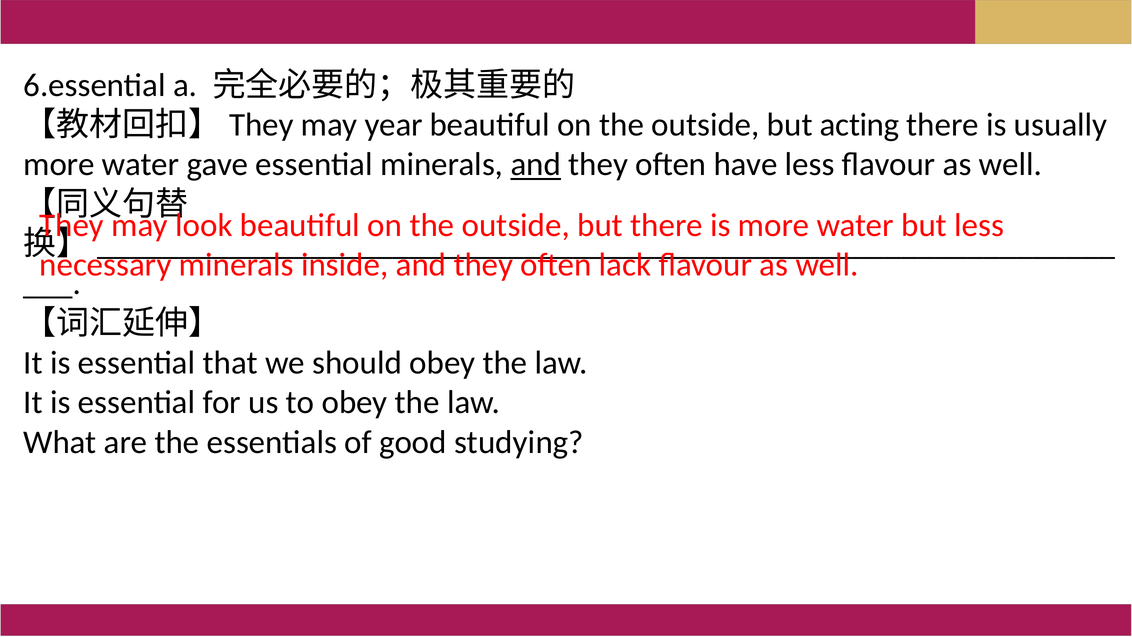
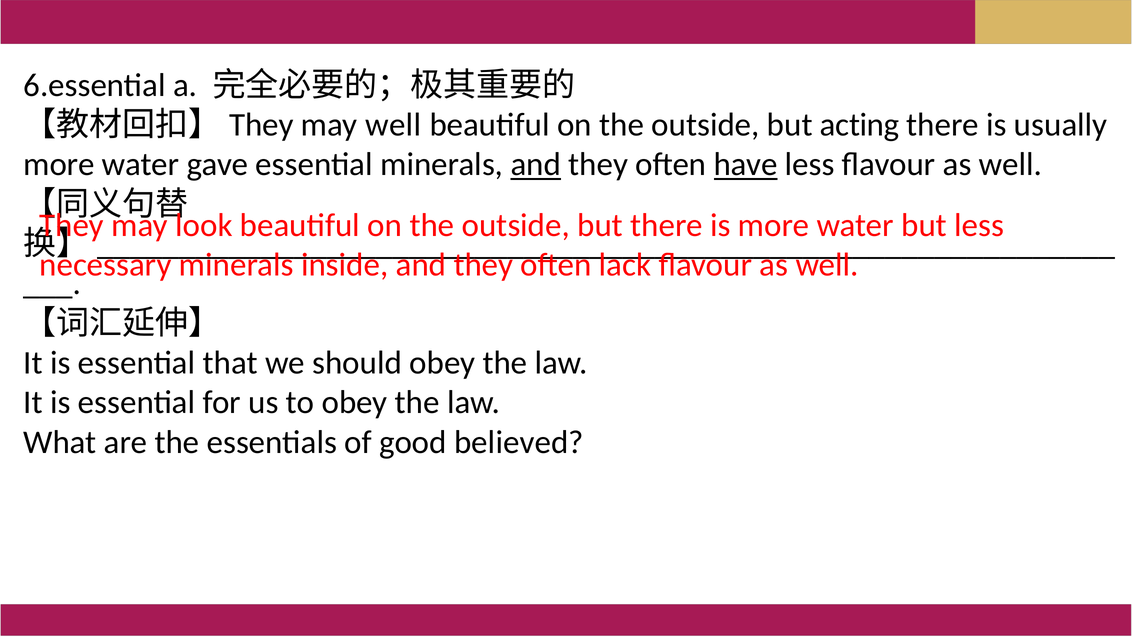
may year: year -> well (393, 125)
have underline: none -> present (746, 165)
studying: studying -> believed (519, 442)
